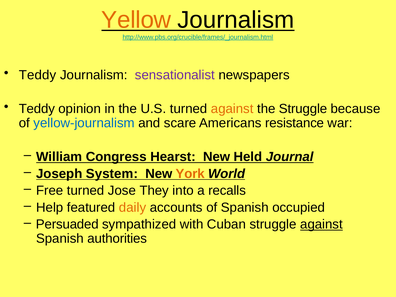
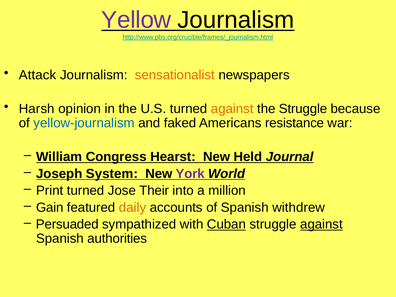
Yellow colour: orange -> purple (136, 20)
Teddy: Teddy -> Attack (38, 75)
sensationalist colour: purple -> orange (175, 75)
Teddy: Teddy -> Harsh (37, 109)
scare: scare -> faked (180, 123)
York colour: orange -> purple (190, 174)
Free: Free -> Print (50, 191)
They: They -> Their (154, 191)
recalls: recalls -> million (227, 191)
Help: Help -> Gain (50, 207)
occupied: occupied -> withdrew (299, 207)
Cuban underline: none -> present (226, 224)
